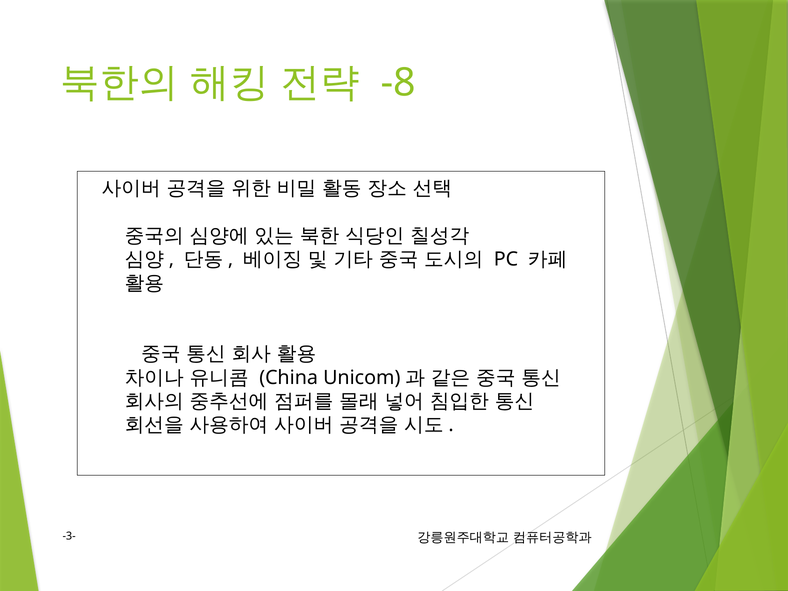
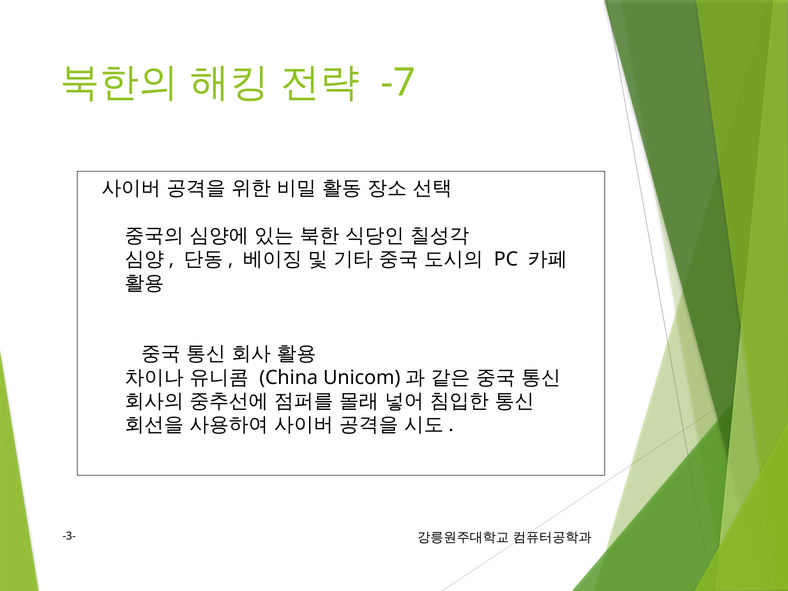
-8: -8 -> -7 (398, 83)
